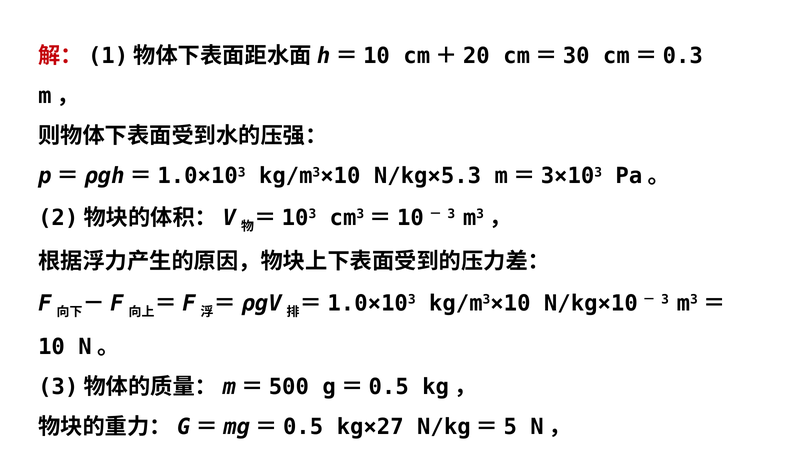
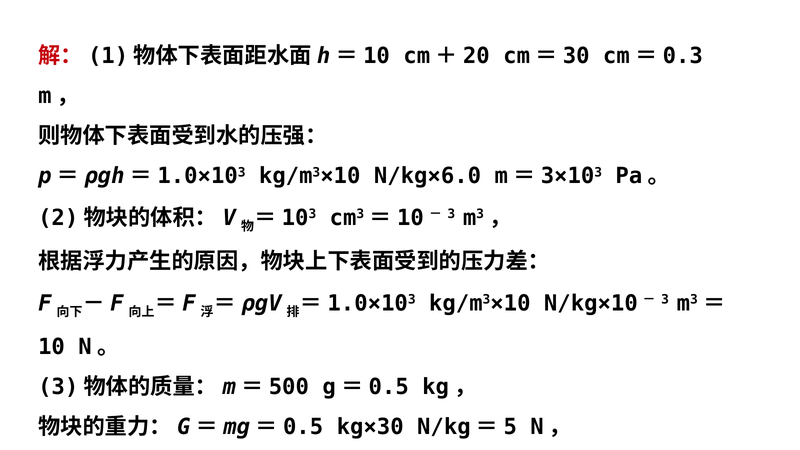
N/kg×5.3: N/kg×5.3 -> N/kg×6.0 (427, 176)
kg×27: kg×27 -> kg×30 (370, 427)
